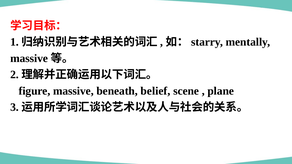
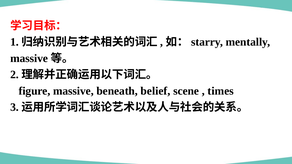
plane: plane -> times (221, 91)
